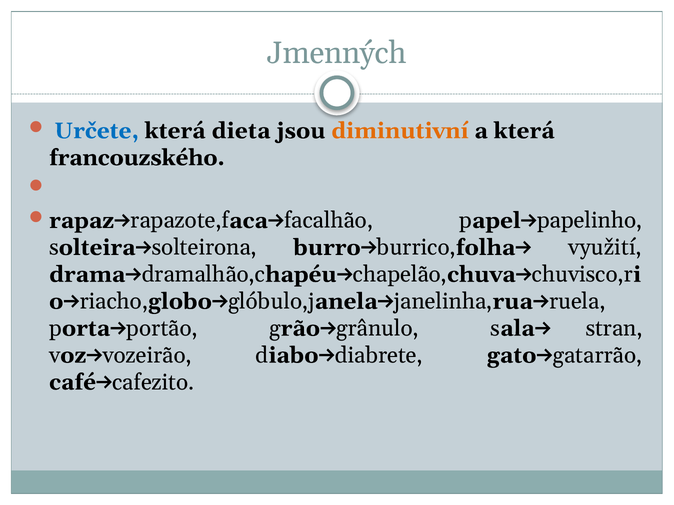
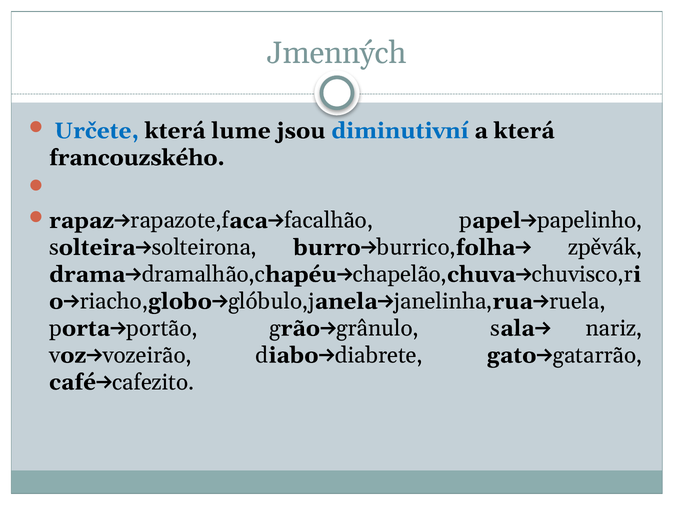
dieta: dieta -> lume (241, 131)
diminutivní colour: orange -> blue (400, 131)
využití: využití -> zpěvák (605, 248)
stran: stran -> nariz (614, 329)
